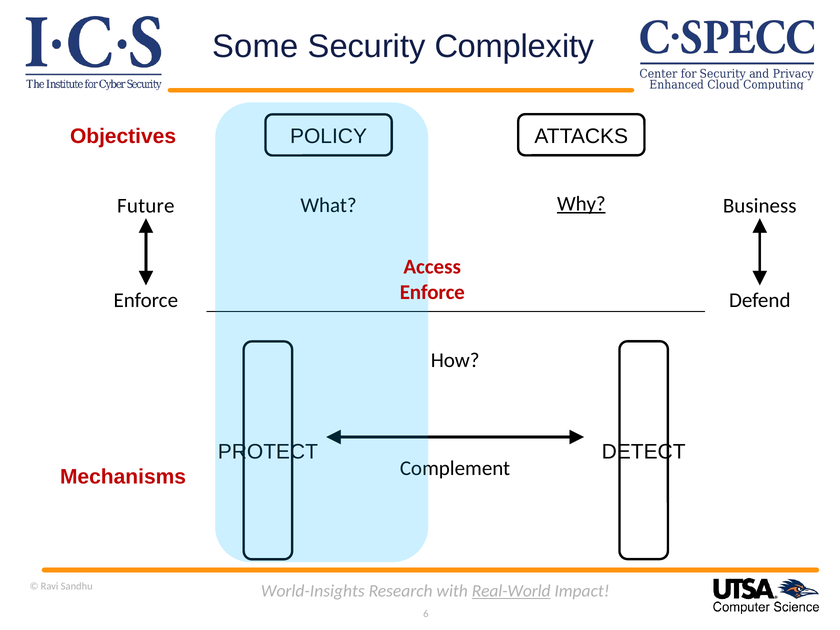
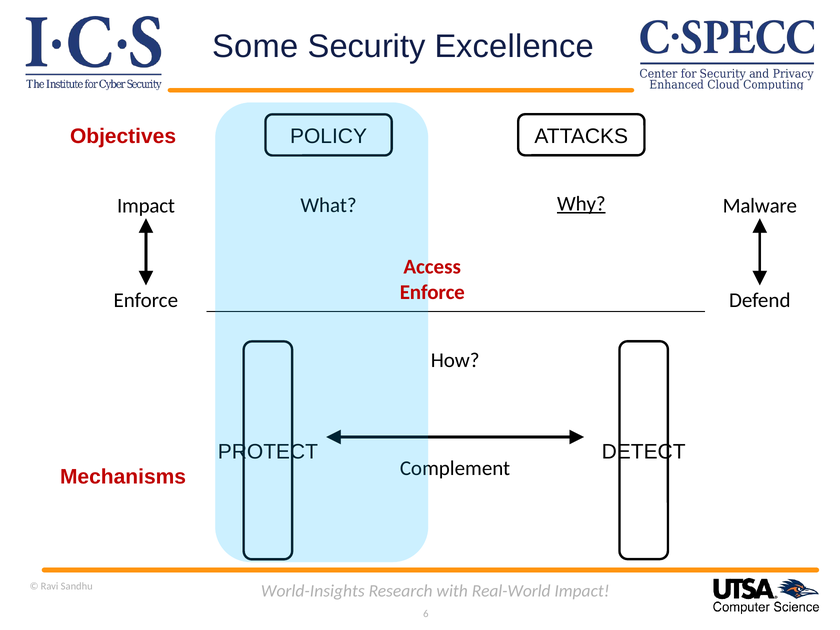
Complexity: Complexity -> Excellence (514, 46)
Future: Future -> Impact (146, 206)
Business: Business -> Malware (760, 206)
Real-World underline: present -> none (511, 591)
